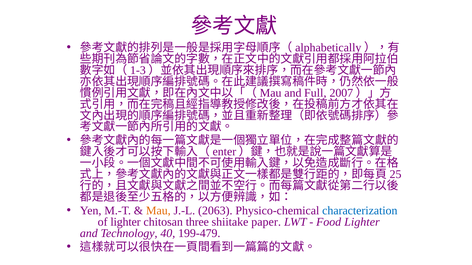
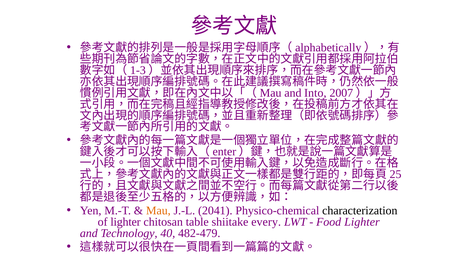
Full: Full -> Into (315, 93)
2063: 2063 -> 2041 (215, 211)
characterization colour: blue -> black (360, 211)
three: three -> table (197, 222)
paper: paper -> every (266, 222)
199-479: 199-479 -> 482-479 (199, 234)
